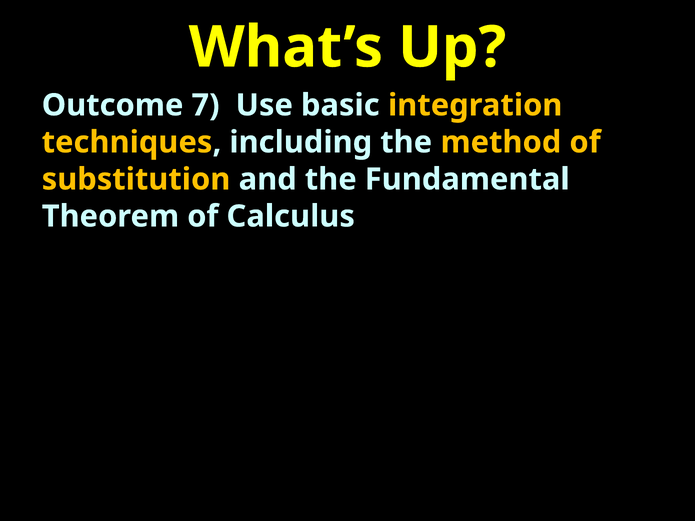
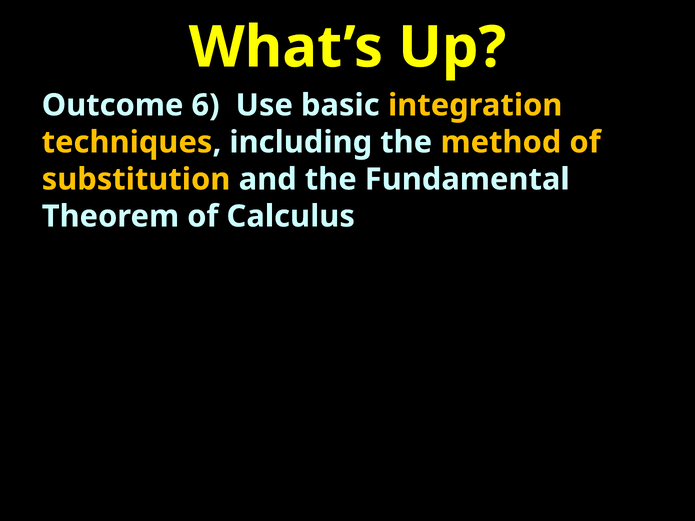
7: 7 -> 6 (206, 105)
